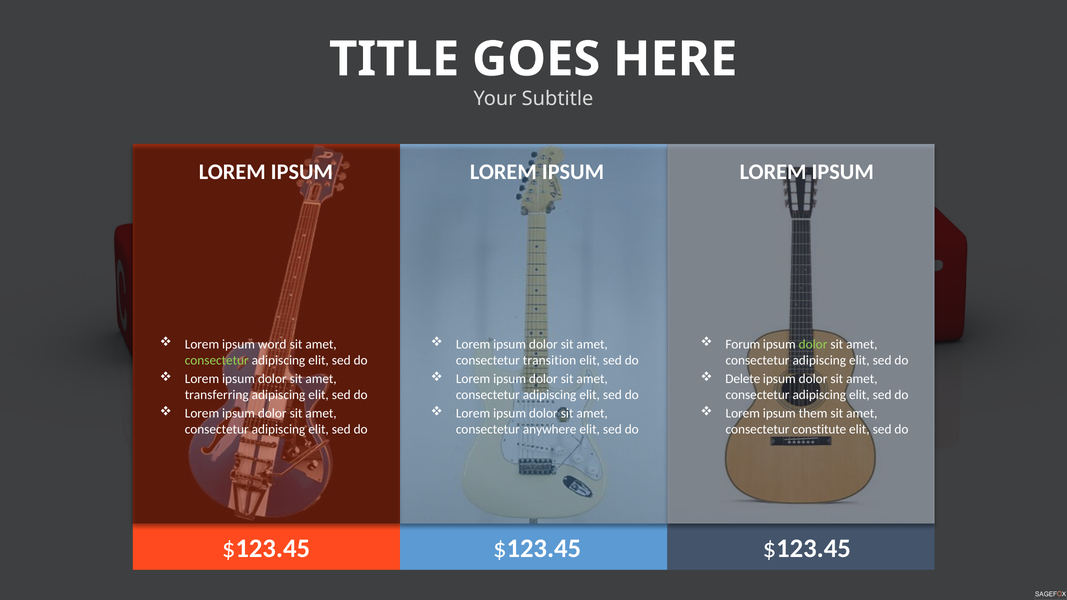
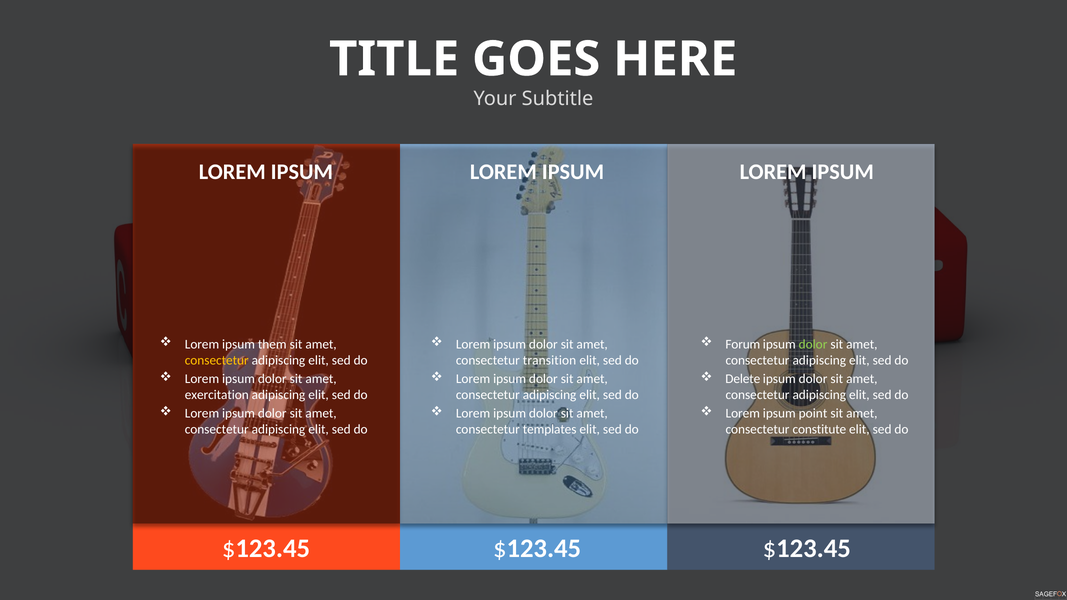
word: word -> them (272, 344)
consectetur colour: light green -> yellow (217, 360)
transferring: transferring -> exercitation (217, 395)
them: them -> point (813, 414)
anywhere: anywhere -> templates (550, 430)
